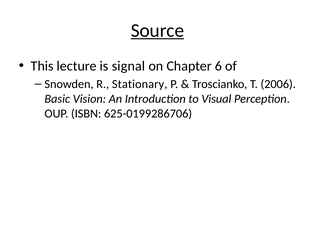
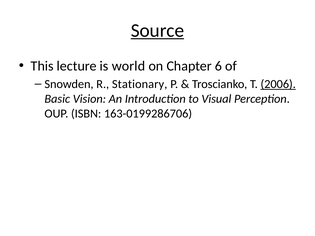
signal: signal -> world (128, 66)
2006 underline: none -> present (278, 84)
625-0199286706: 625-0199286706 -> 163-0199286706 (148, 114)
